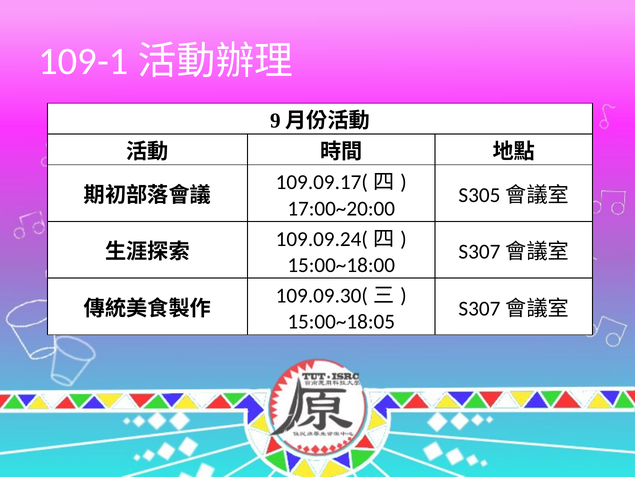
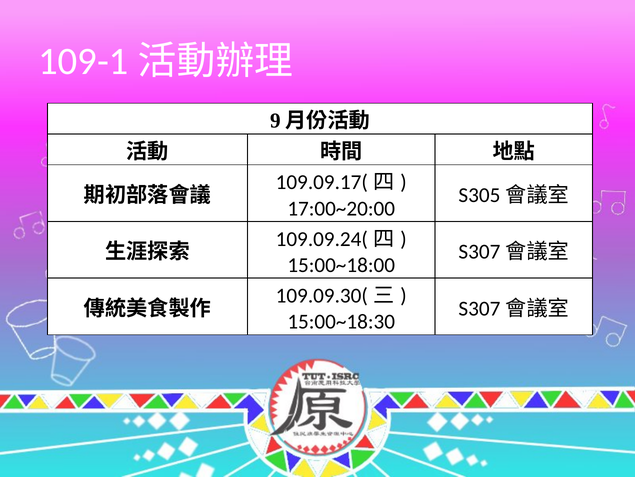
15:00~18:05: 15:00~18:05 -> 15:00~18:30 (341, 321)
